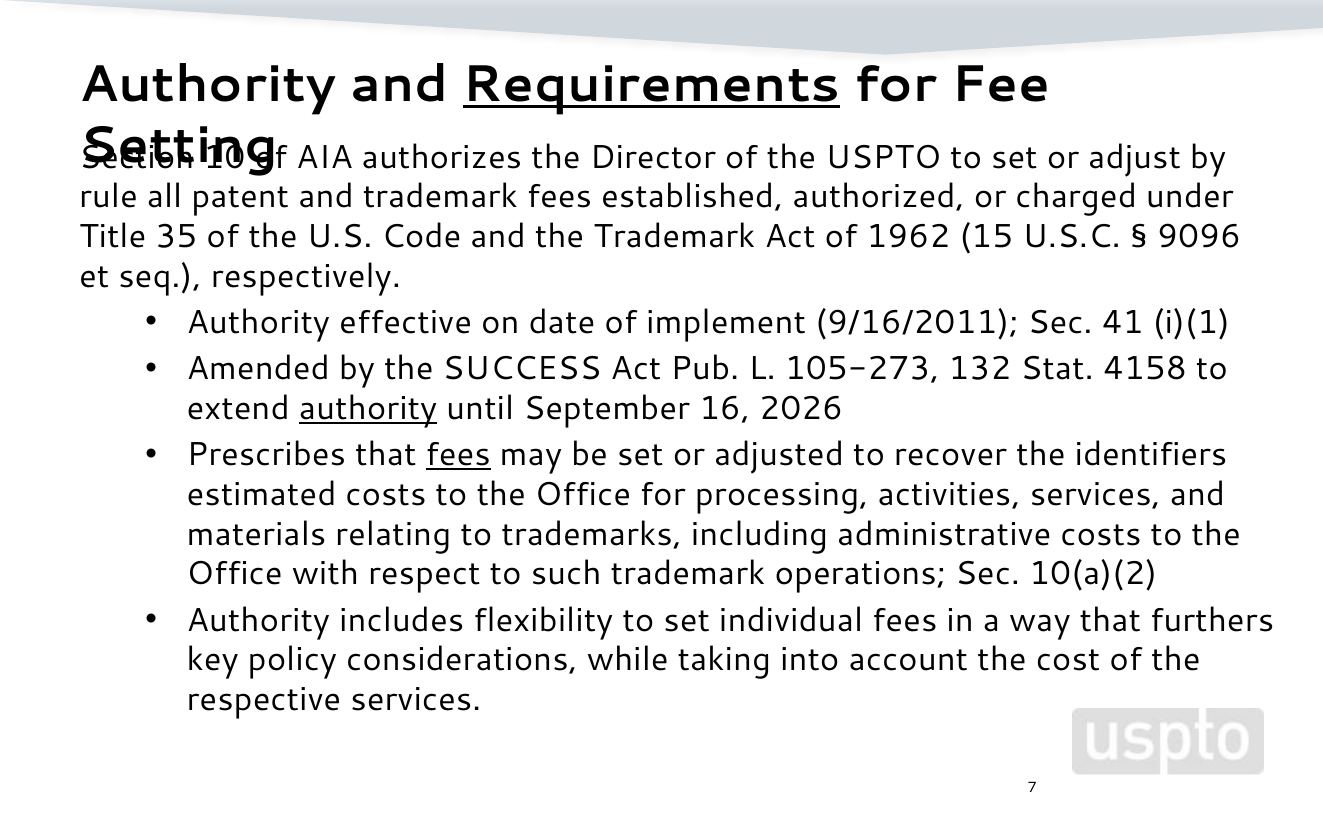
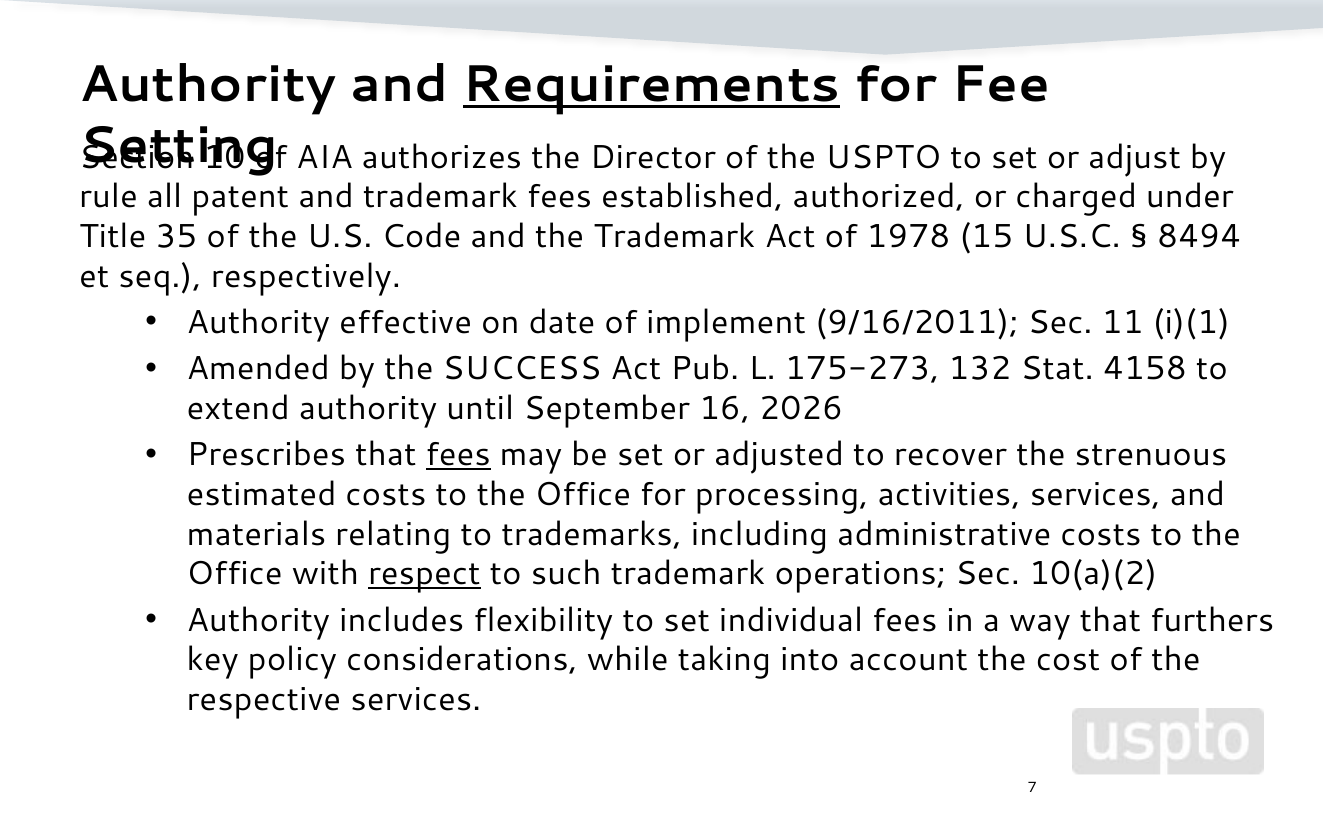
1962: 1962 -> 1978 (908, 237)
9096: 9096 -> 8494 (1199, 237)
41: 41 -> 11 (1123, 323)
105-273: 105-273 -> 175-273 (862, 369)
authority underline: present -> none (368, 409)
identifiers: identifiers -> strenuous (1151, 455)
respect underline: none -> present (424, 574)
